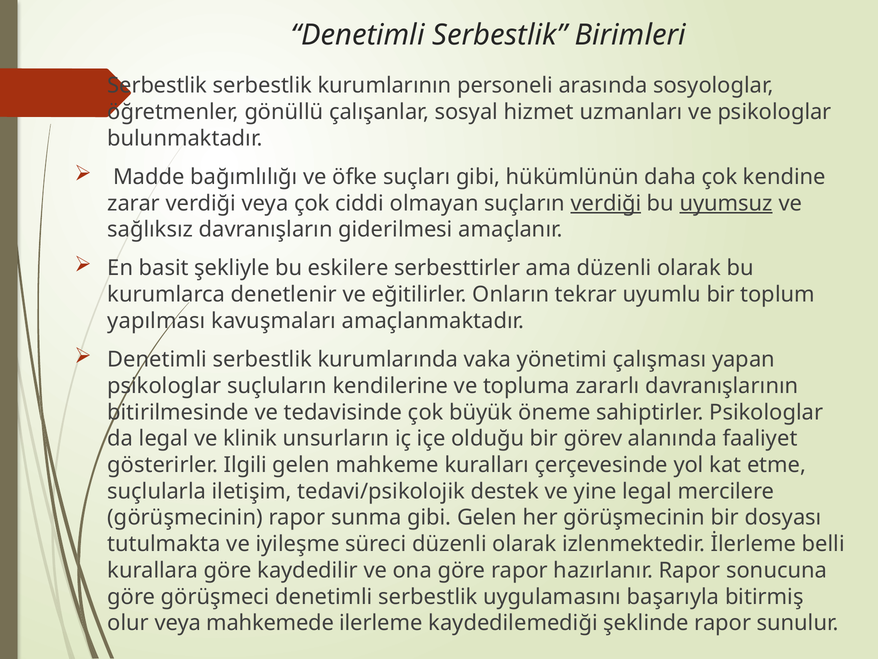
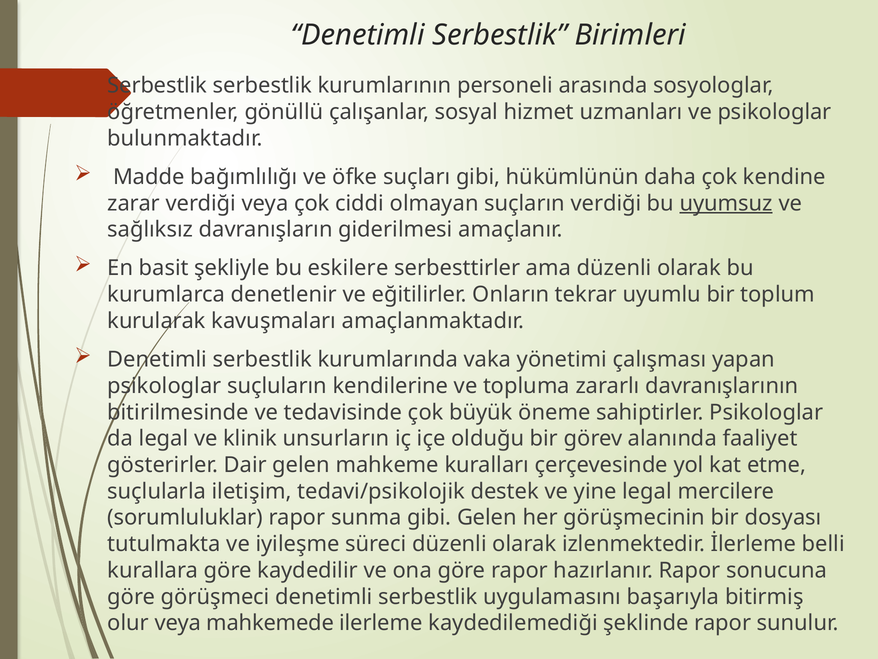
verdiği underline: present -> none (606, 203)
yapılması: yapılması -> kurularak (157, 321)
Ilgili: Ilgili -> Dair (245, 465)
görüşmecinin: görüşmecinin -> sorumluluklar (185, 517)
